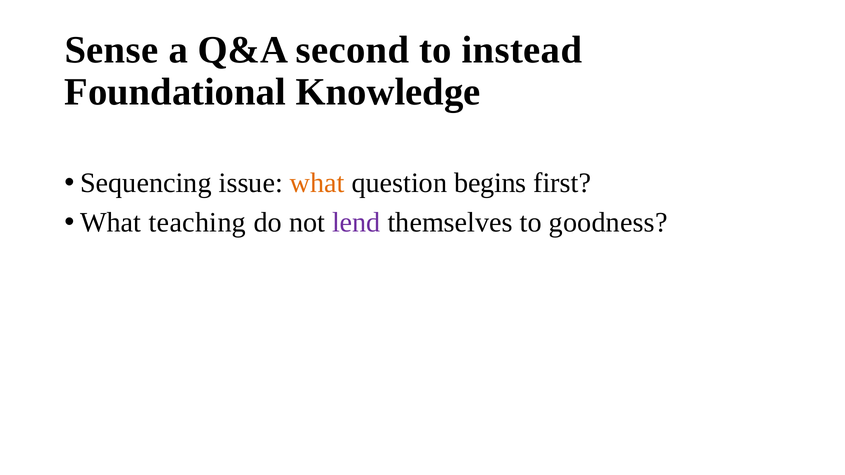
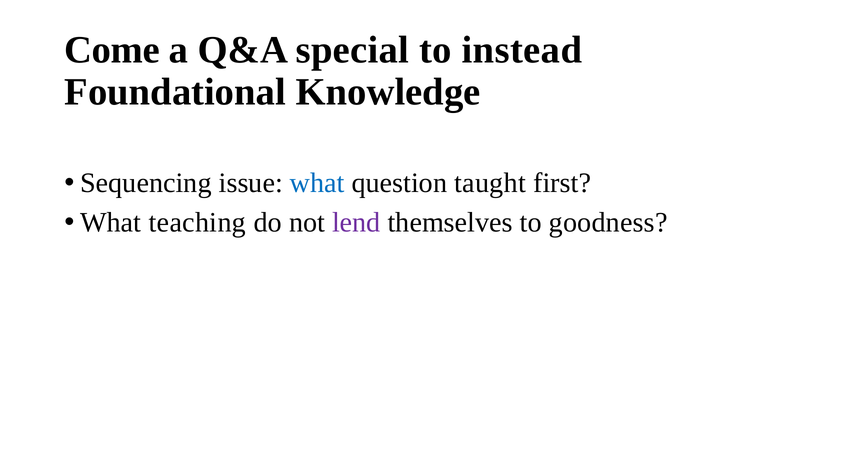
Sense: Sense -> Come (112, 50)
second: second -> special (352, 50)
what colour: orange -> blue (317, 183)
begins: begins -> taught (490, 183)
